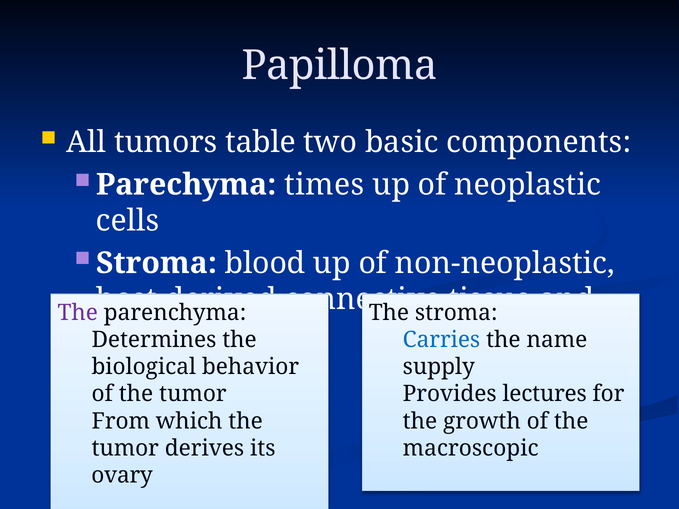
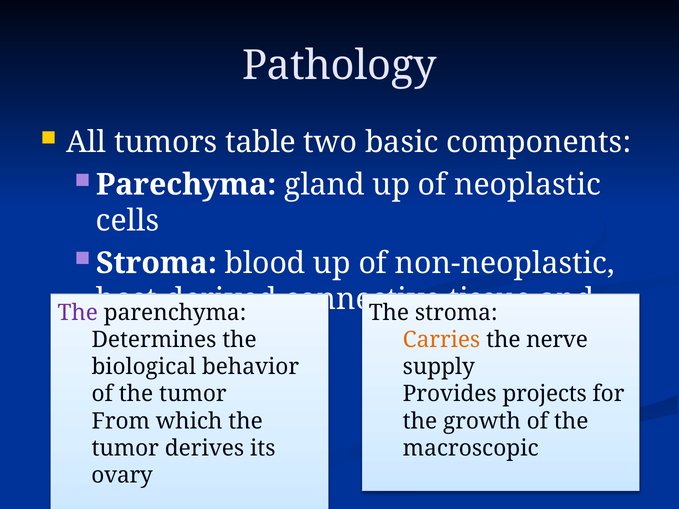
Papilloma: Papilloma -> Pathology (339, 66)
times: times -> gland (324, 185)
Carries colour: blue -> orange (441, 340)
name: name -> nerve (557, 340)
lectures: lectures -> projects (545, 394)
